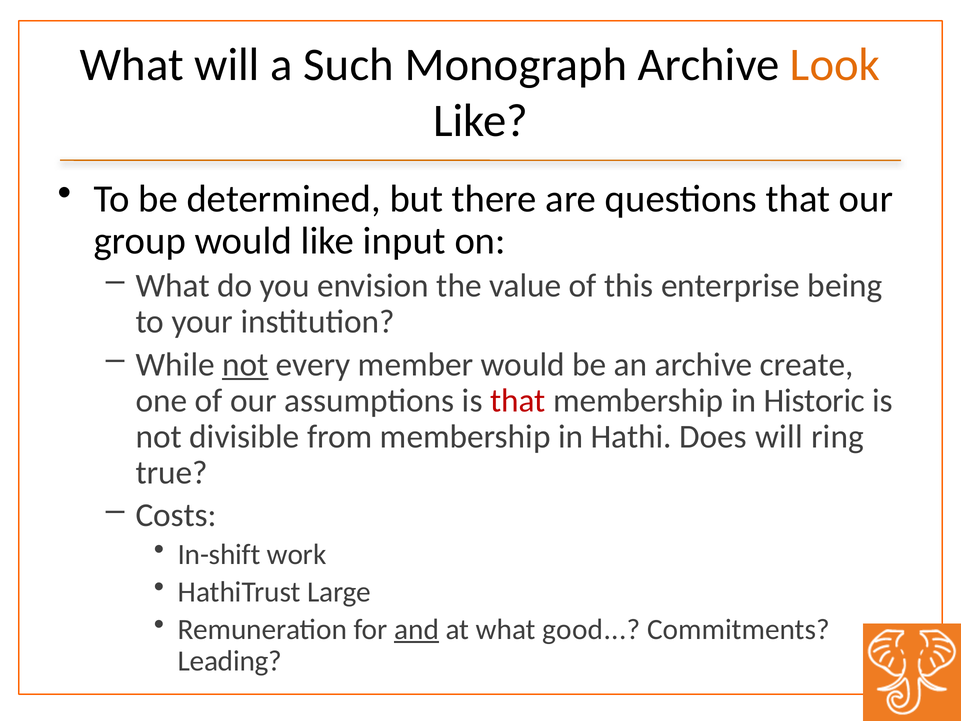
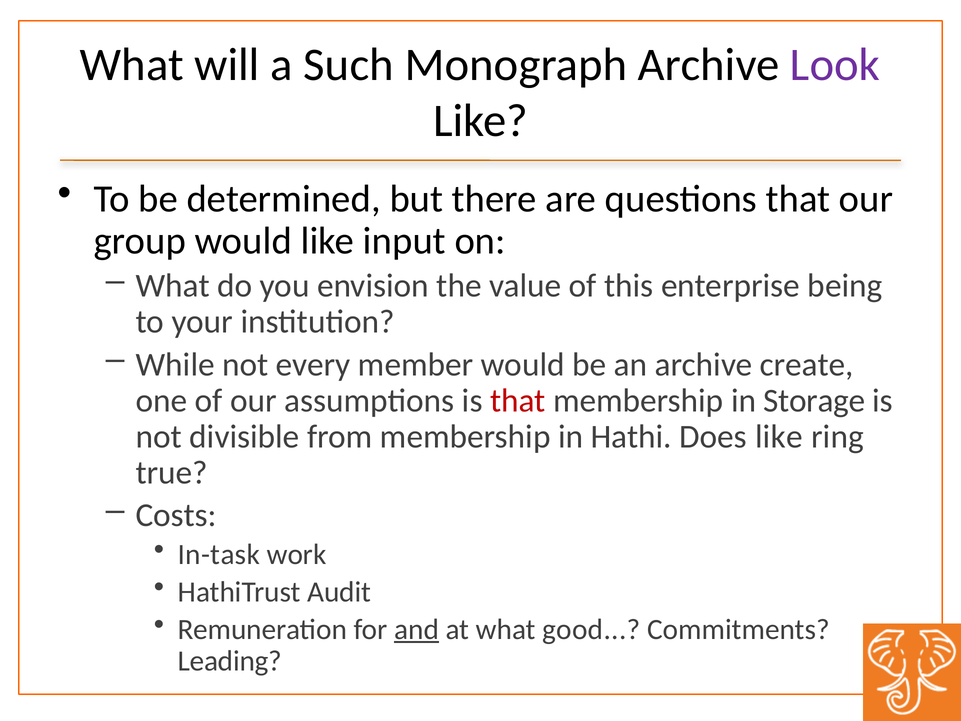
Look colour: orange -> purple (835, 65)
not underline: present -> none (245, 364)
Historic: Historic -> Storage (814, 400)
Does will: will -> like (779, 436)
In-shift: In-shift -> In-task (219, 554)
Large: Large -> Audit (339, 592)
